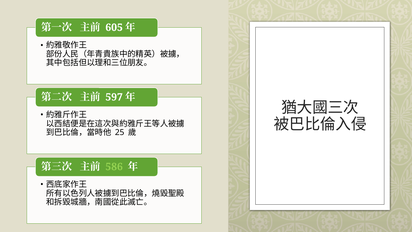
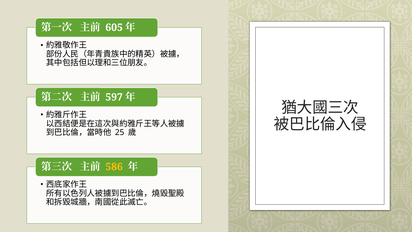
586 colour: light green -> yellow (114, 167)
